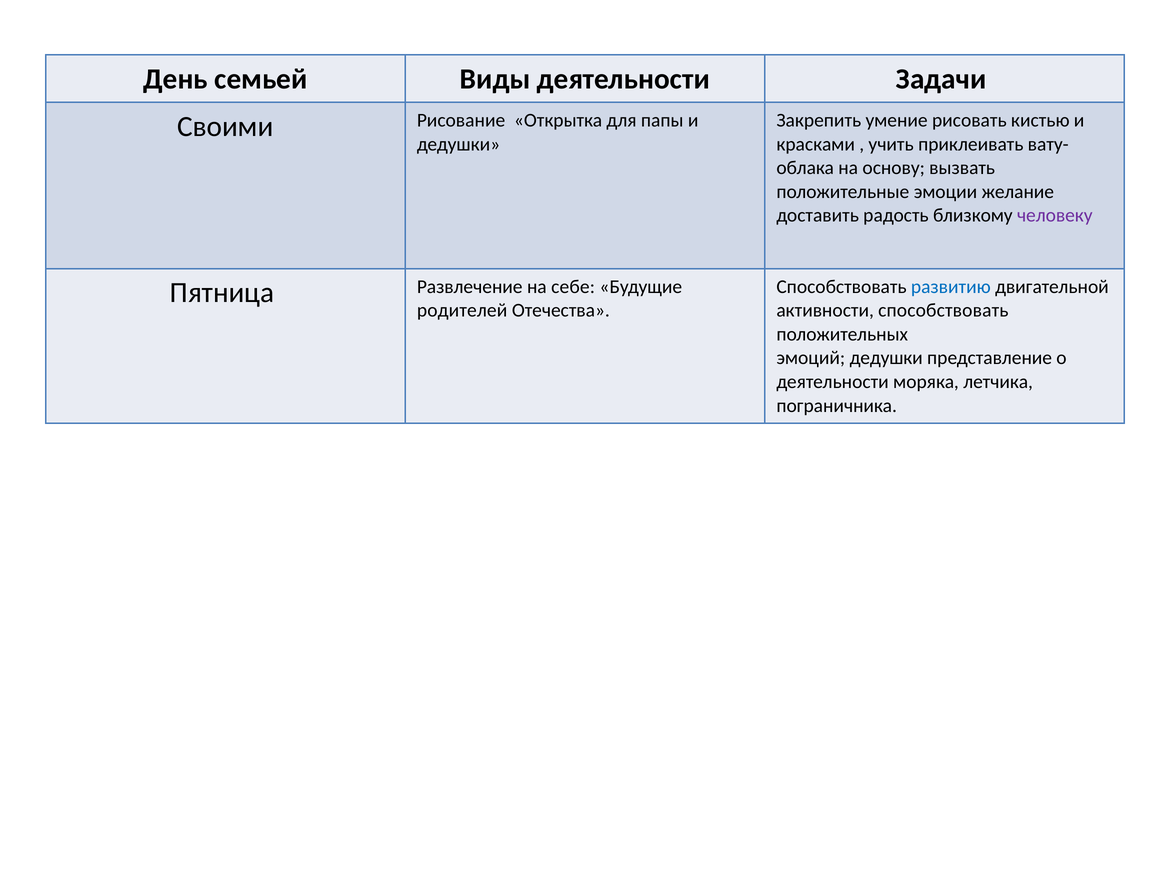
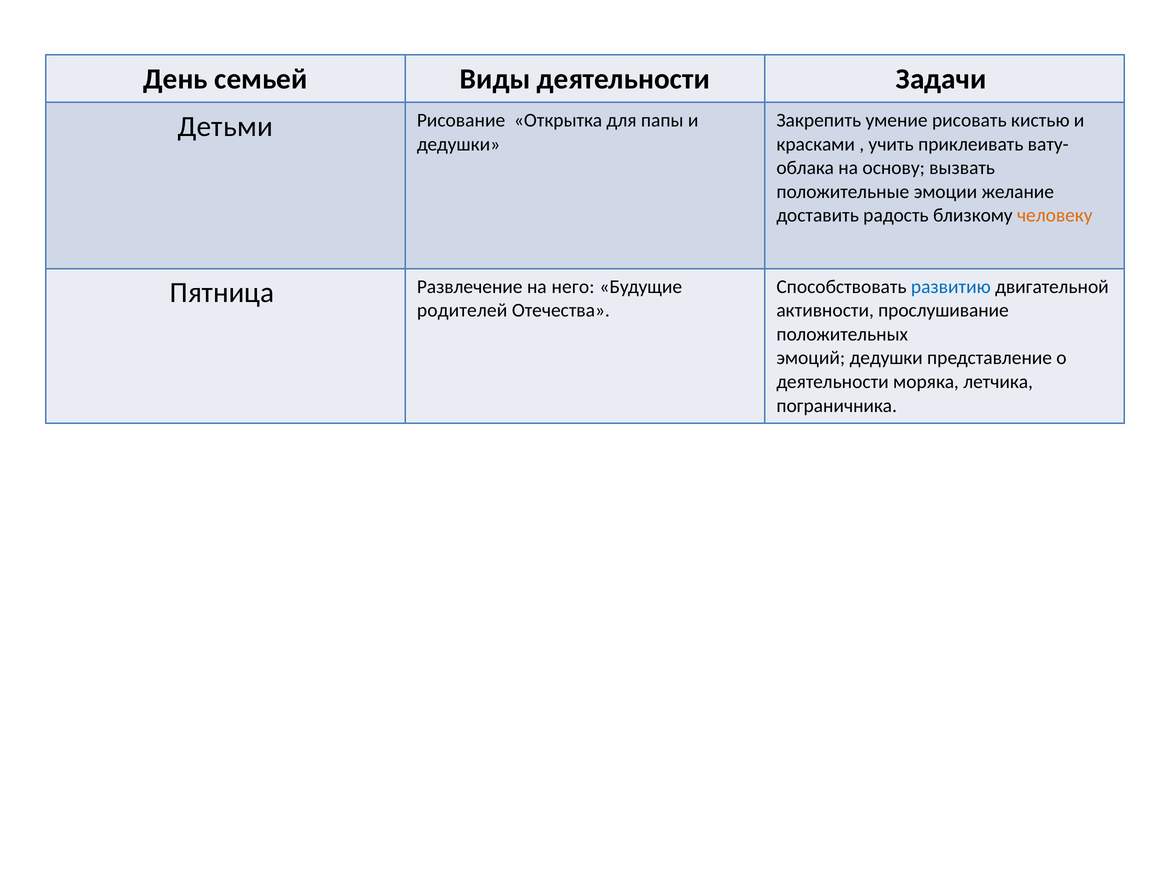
Своими: Своими -> Детьми (225, 126)
человеку colour: purple -> orange (1055, 215)
себе: себе -> него (573, 287)
активности способствовать: способствовать -> прослушивание (943, 310)
